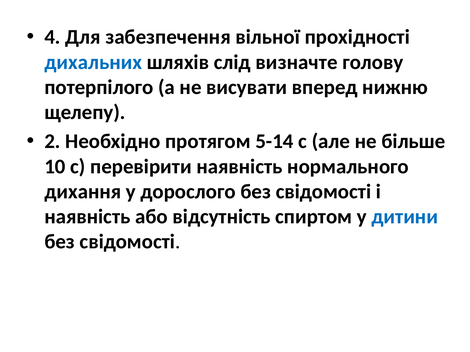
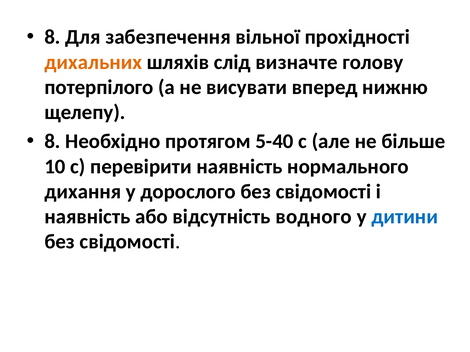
4: 4 -> 8 (52, 37)
дихальних colour: blue -> orange (93, 62)
2: 2 -> 8 (52, 142)
5-14: 5-14 -> 5-40 (274, 142)
спиртом: спиртом -> водного (314, 217)
